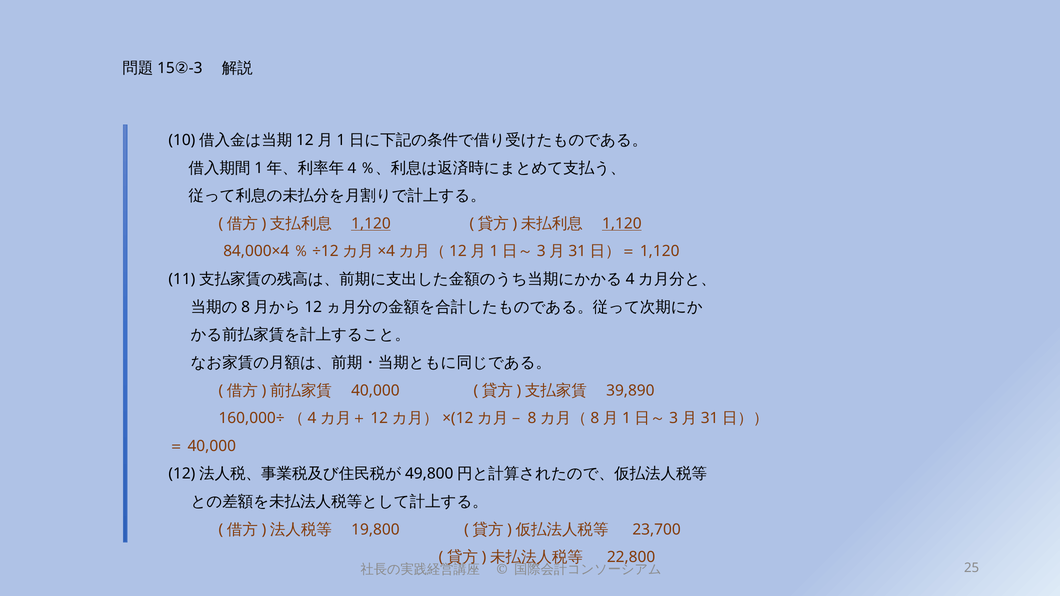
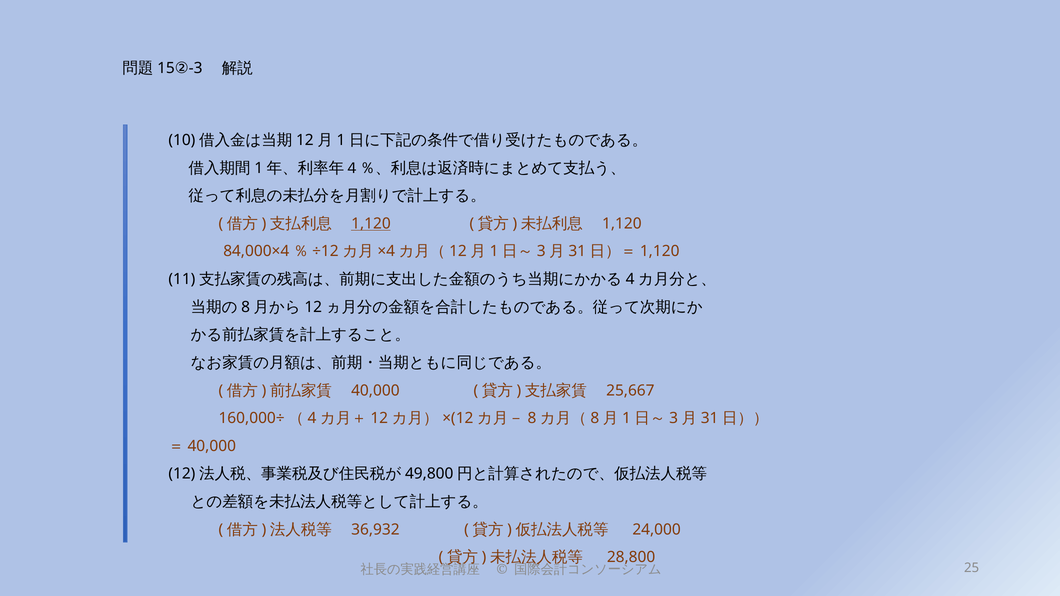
1,120 underline: present -> none (622, 224)
39,890: 39,890 -> 25,667 (630, 391)
19,800: 19,800 -> 36,932 (375, 530)
23,700: 23,700 -> 24,000 (657, 530)
22,800: 22,800 -> 28,800 (631, 558)
